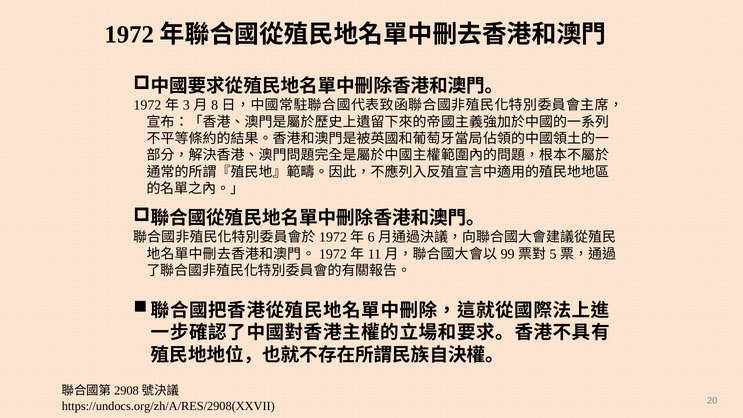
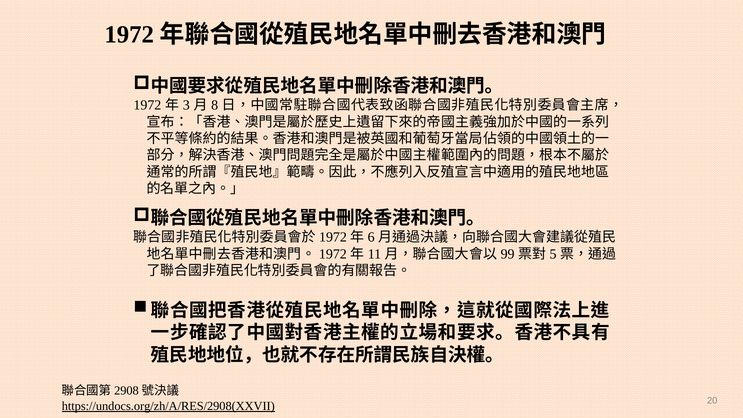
https://undocs.org/zh/A/RES/2908(XXVII underline: none -> present (168, 406)
